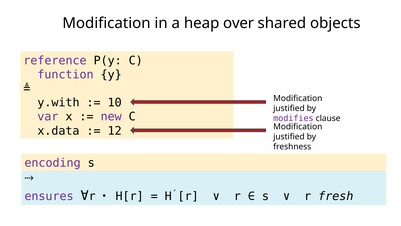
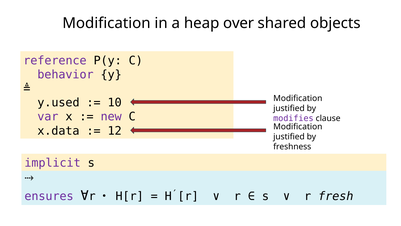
function: function -> behavior (65, 74)
y.with: y.with -> y.used (58, 103)
encoding: encoding -> implicit (53, 163)
